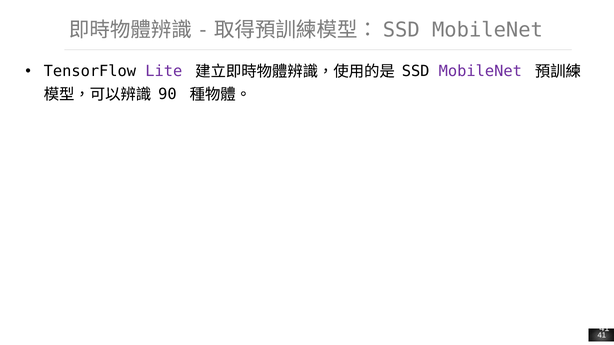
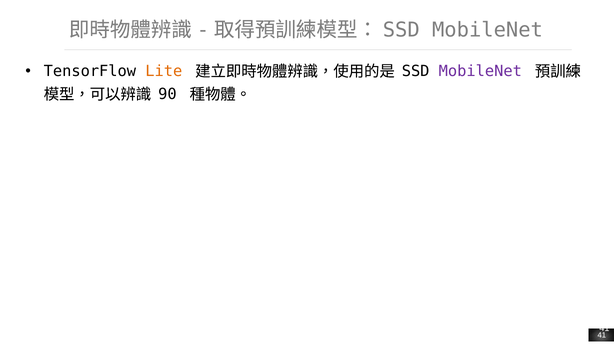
Lite colour: purple -> orange (164, 71)
